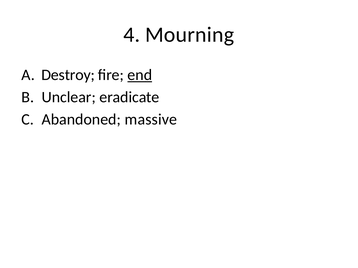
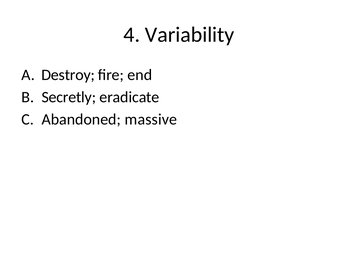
Mourning: Mourning -> Variability (190, 35)
end underline: present -> none (140, 75)
Unclear: Unclear -> Secretly (69, 97)
